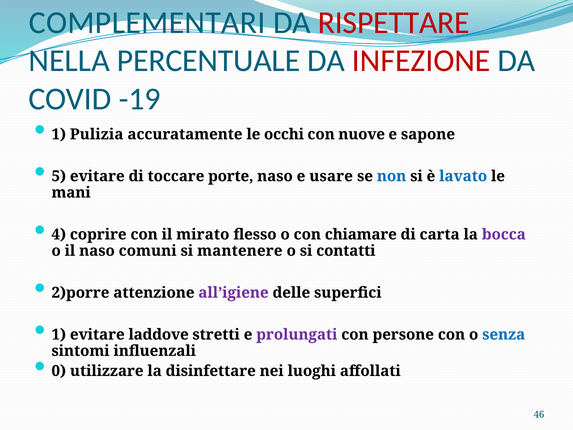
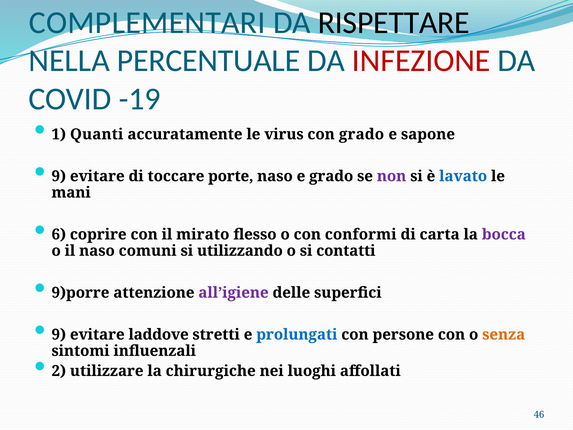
RISPETTARE colour: red -> black (394, 22)
Pulizia: Pulizia -> Quanti (97, 134)
occhi: occhi -> virus (284, 134)
con nuove: nuove -> grado (361, 134)
5: 5 -> 9 (59, 176)
e usare: usare -> grado (331, 176)
non colour: blue -> purple (392, 176)
4: 4 -> 6 (59, 234)
chiamare: chiamare -> conformi (361, 234)
mantenere: mantenere -> utilizzando (240, 251)
2)porre: 2)porre -> 9)porre (80, 292)
1: 1 -> 9 (59, 334)
prolungati colour: purple -> blue (297, 334)
senza colour: blue -> orange (504, 334)
0: 0 -> 2 (59, 371)
disinfettare: disinfettare -> chirurgiche (211, 371)
